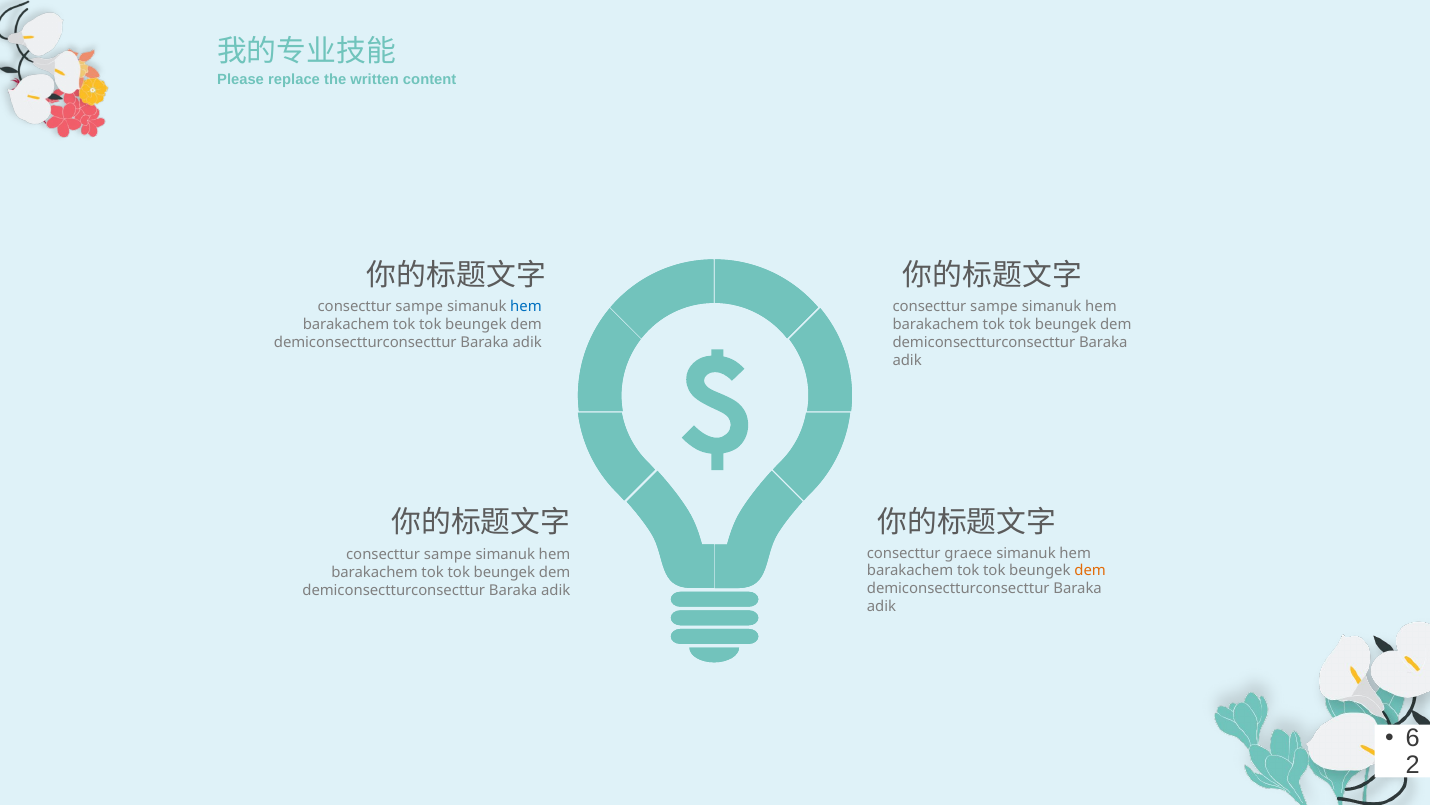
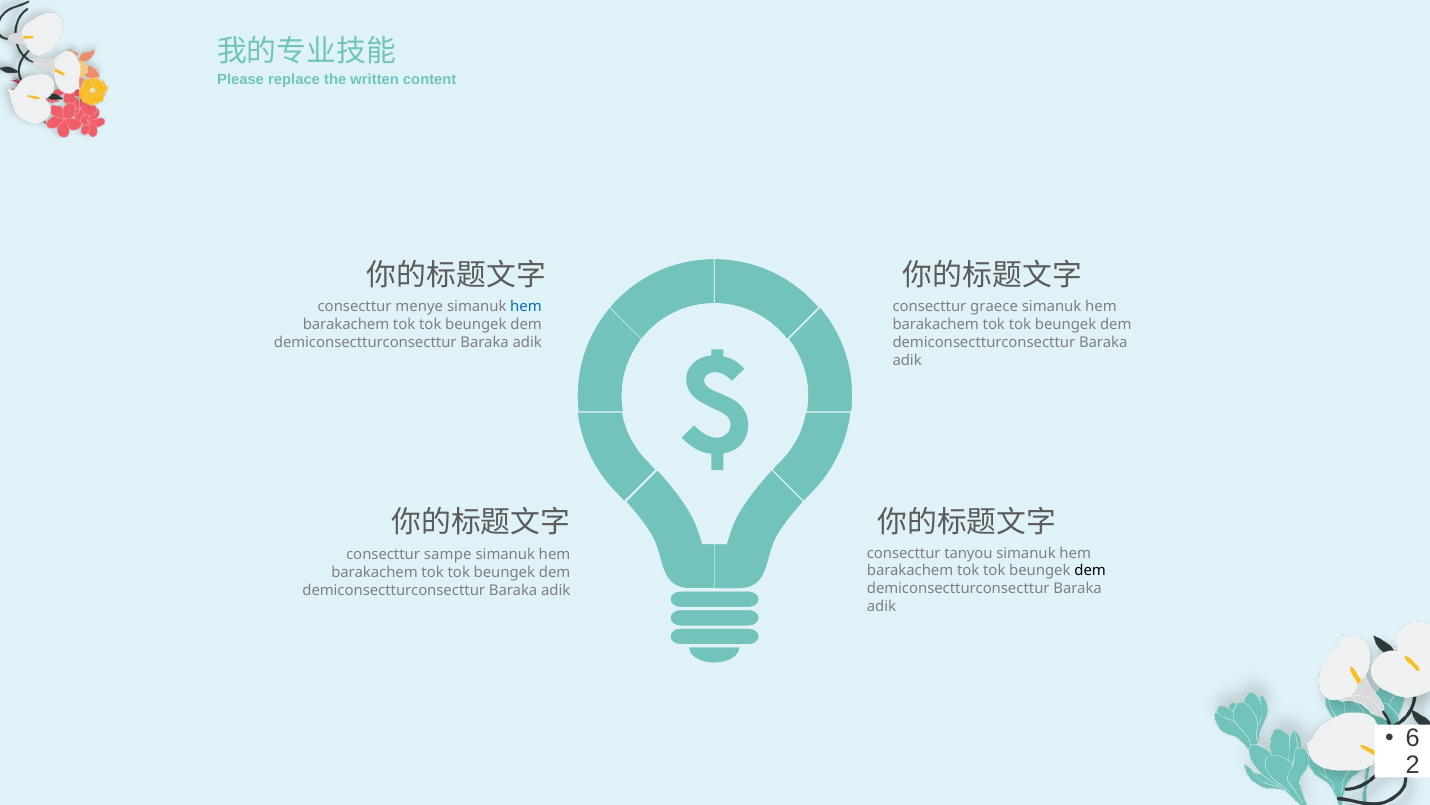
sampe: sampe -> menye (419, 306)
sampe: sampe -> graece (994, 306)
graece: graece -> tanyou (968, 553)
dem colour: orange -> black (1090, 571)
